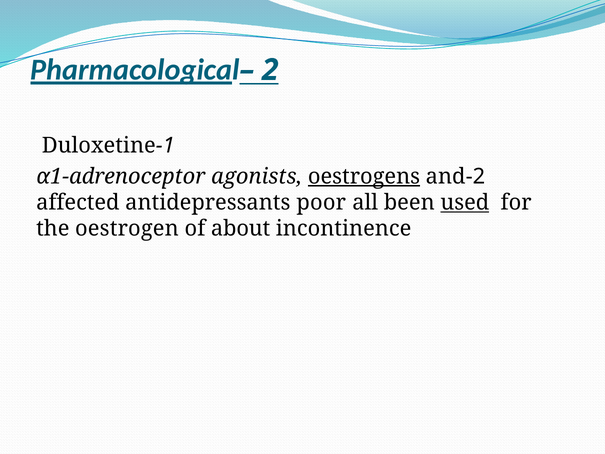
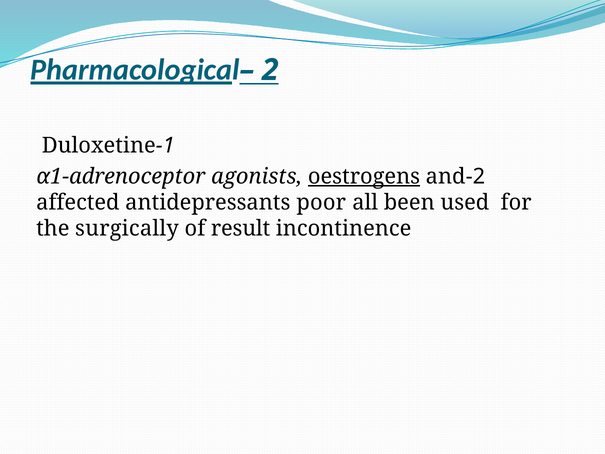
used underline: present -> none (465, 202)
oestrogen: oestrogen -> surgically (127, 229)
about: about -> result (241, 229)
